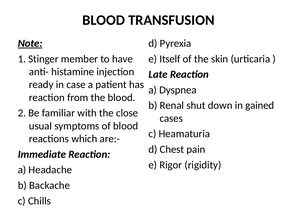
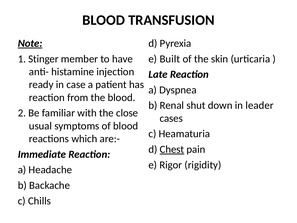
Itself: Itself -> Built (170, 59)
gained: gained -> leader (260, 105)
Chest underline: none -> present (172, 149)
